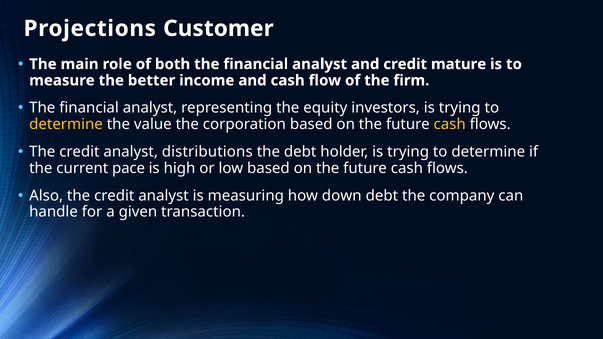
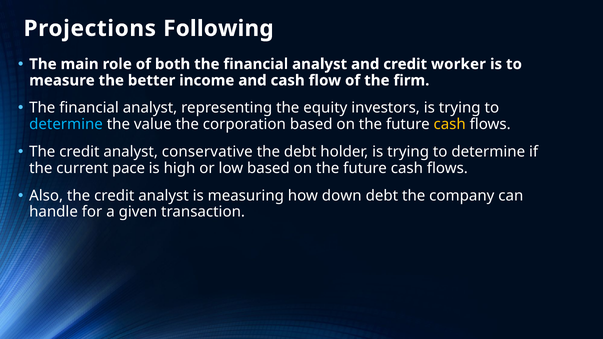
Customer: Customer -> Following (218, 29)
mature: mature -> worker (458, 64)
determine colour: yellow -> light blue (66, 124)
distributions: distributions -> conservative (207, 152)
